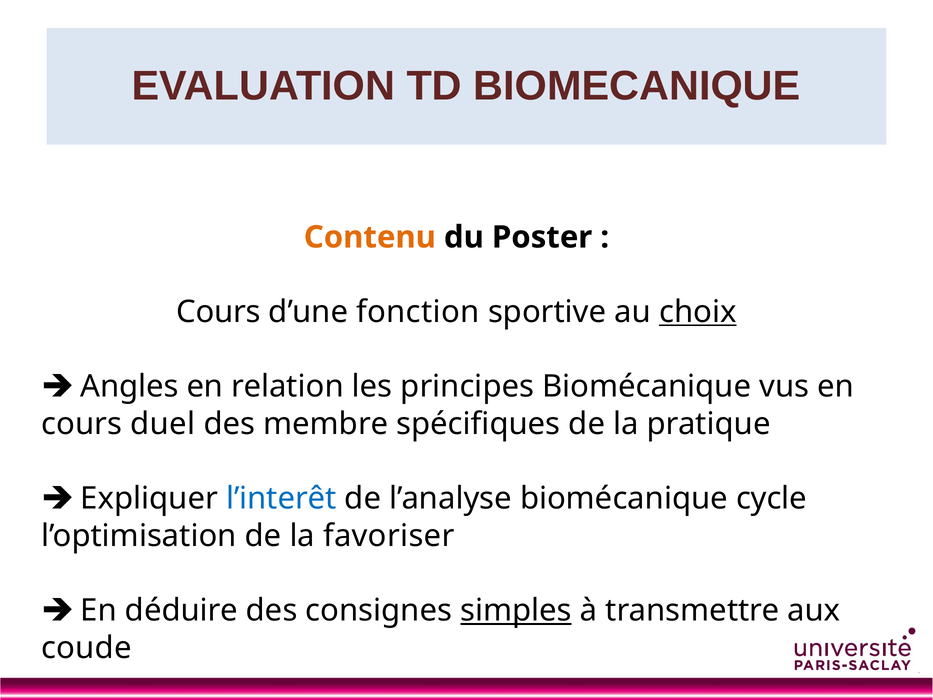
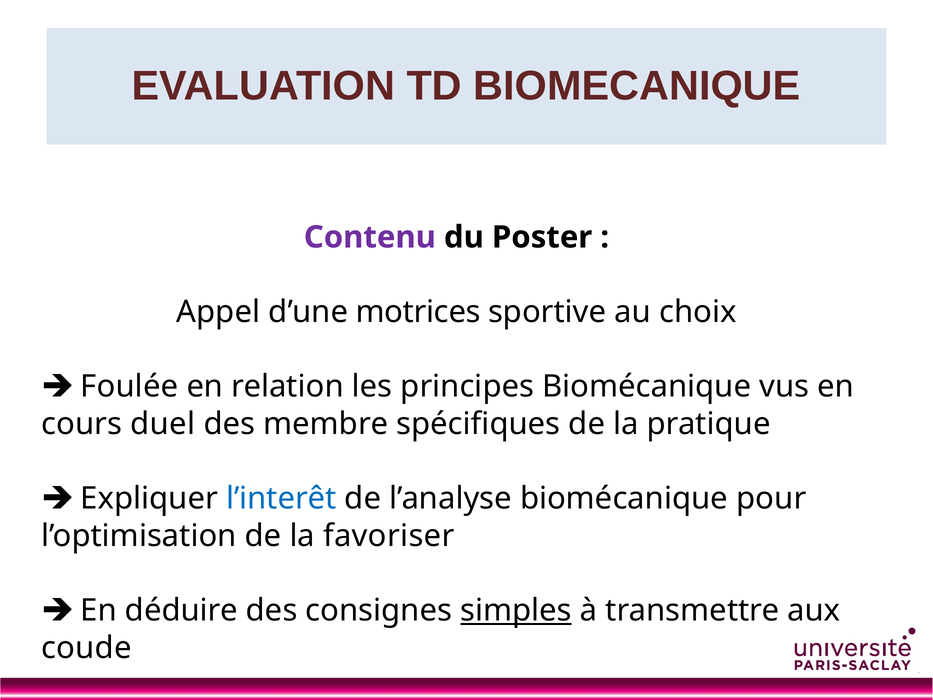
Contenu colour: orange -> purple (370, 237)
Cours: Cours -> Appel (218, 312)
fonction: fonction -> motrices (418, 312)
choix underline: present -> none (698, 312)
Angles: Angles -> Foulée (129, 386)
cycle: cycle -> pour (771, 498)
